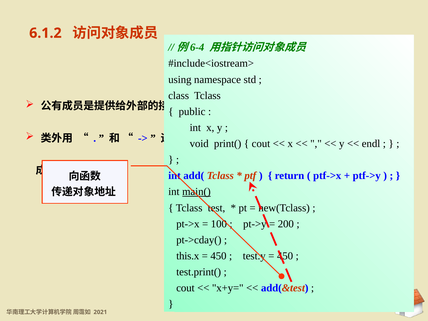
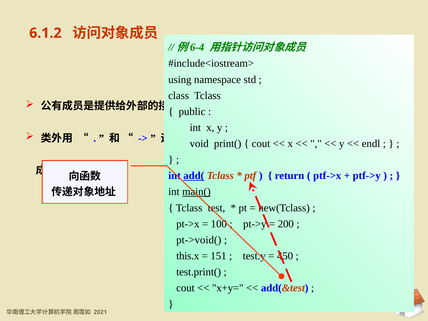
add( underline: none -> present (194, 176)
pt->cday(: pt->cday( -> pt->void( (199, 240)
450: 450 -> 151 (218, 256)
